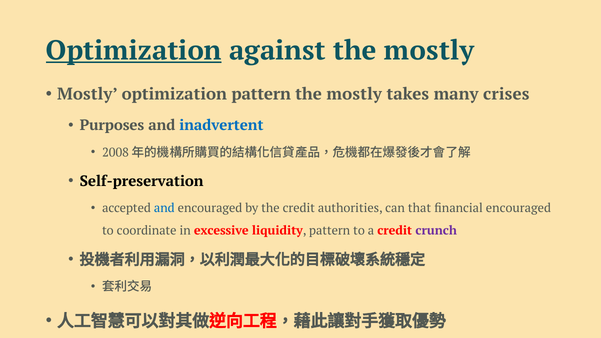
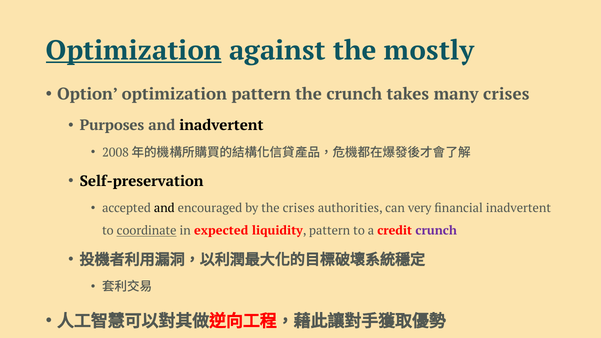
Mostly: Mostly -> Option (88, 94)
mostly: mostly -> crunch (354, 94)
inadvertent colour: blue -> black (221, 126)
and colour: blue -> black (164, 208)
the credit: credit -> crises (299, 208)
that: that -> very (420, 208)
financial encouraged: encouraged -> inadvertent (518, 208)
coordinate underline: none -> present (147, 231)
excessive: excessive -> expected (221, 231)
